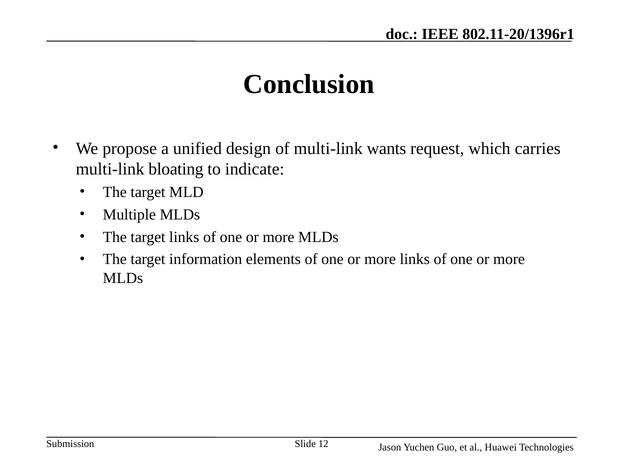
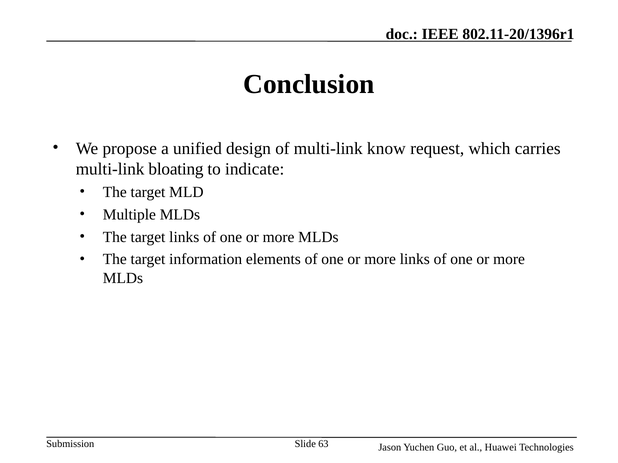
wants: wants -> know (386, 149)
12: 12 -> 63 (323, 445)
